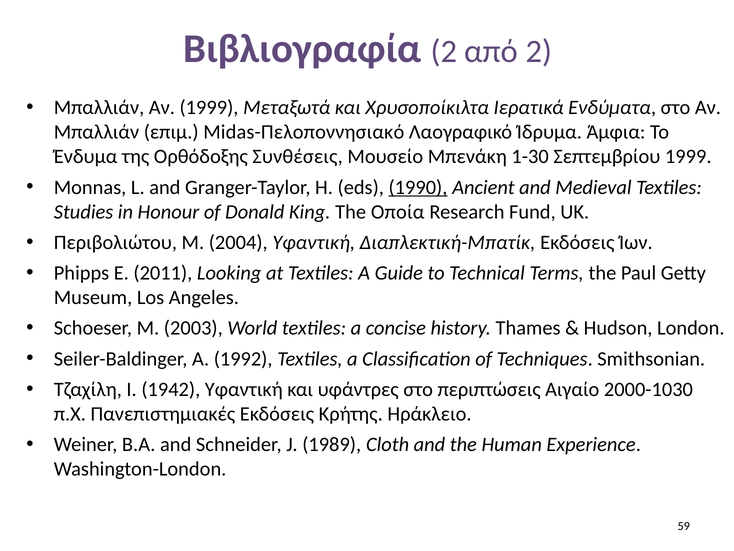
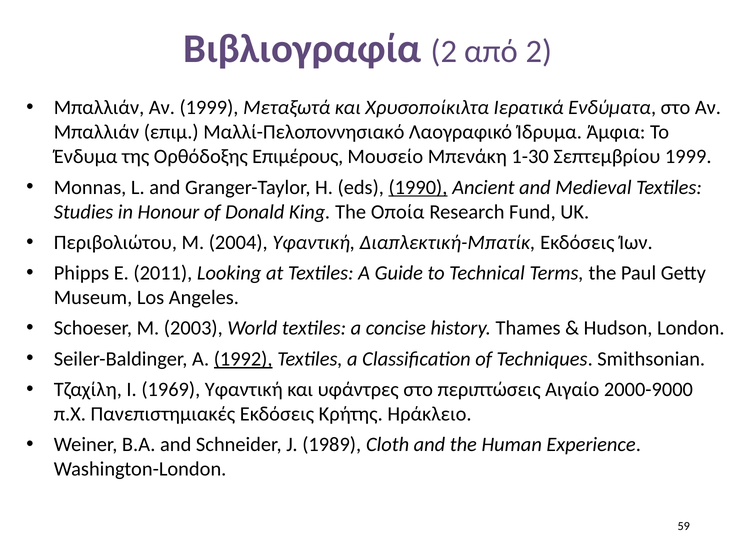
Midas-Πελοποννησιακό: Midas-Πελοποννησιακό -> Μαλλί-Πελοποννησιακό (304, 132)
Συνθέσεις: Συνθέσεις -> Επιμέρους (298, 157)
1992 underline: none -> present (243, 359)
1942: 1942 -> 1969 (171, 389)
2000-1030: 2000-1030 -> 2000-9000 (648, 389)
